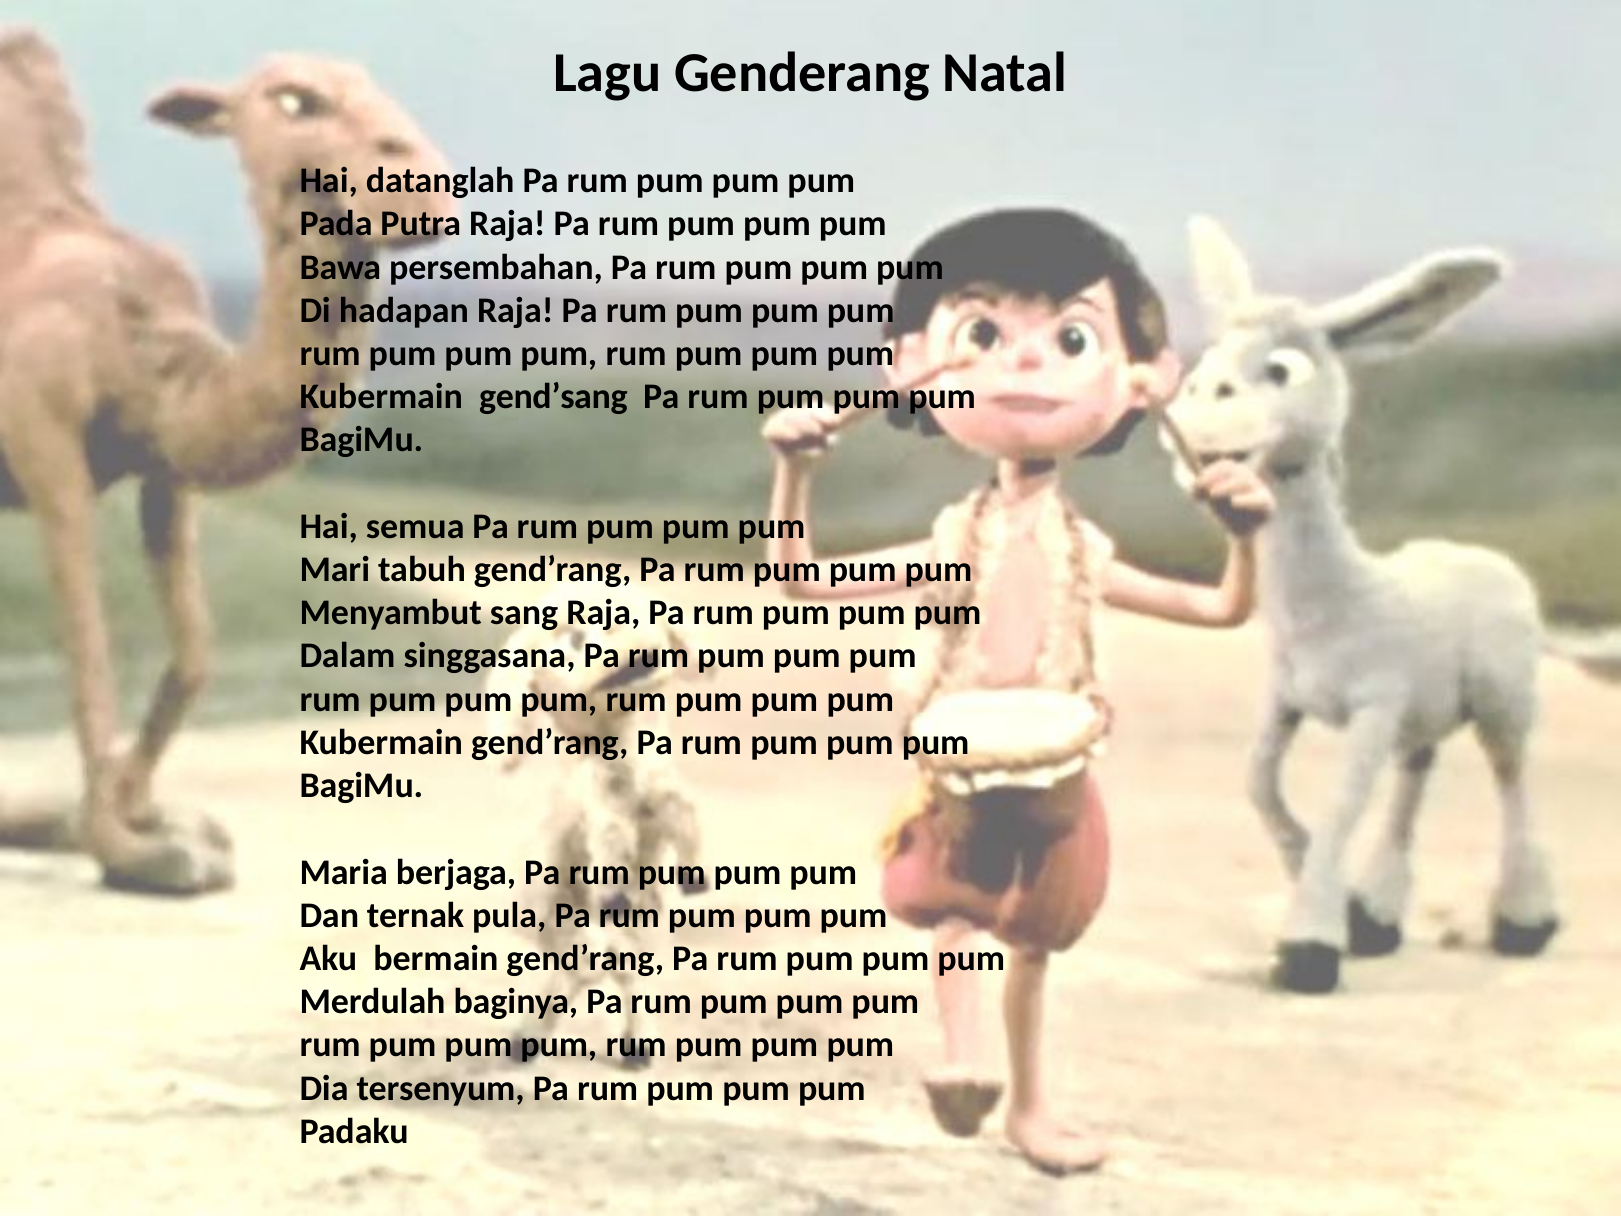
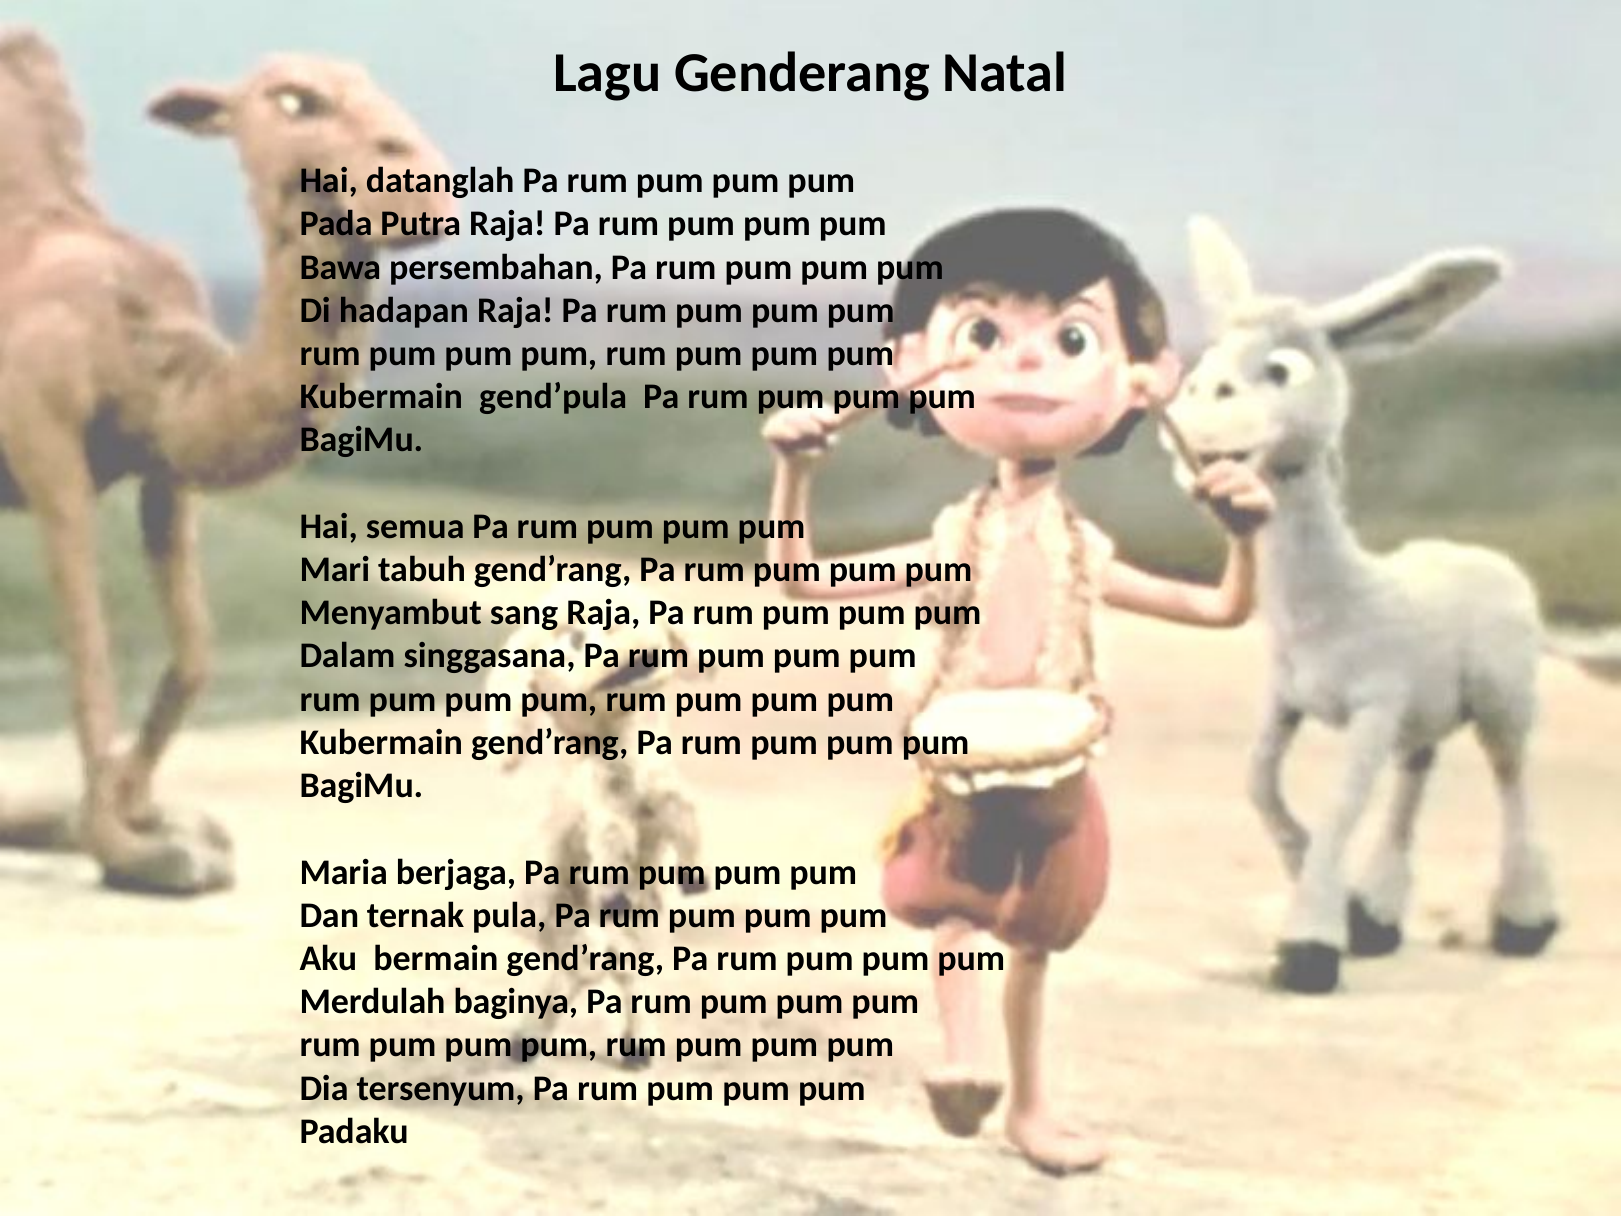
gend’sang: gend’sang -> gend’pula (553, 397)
